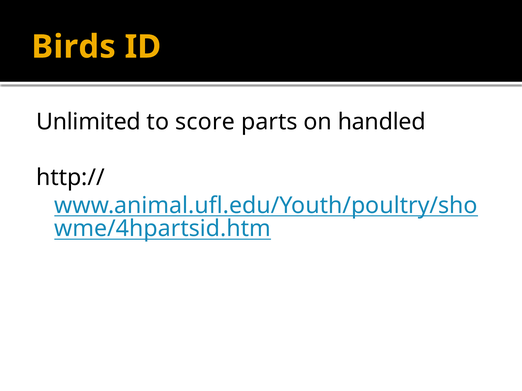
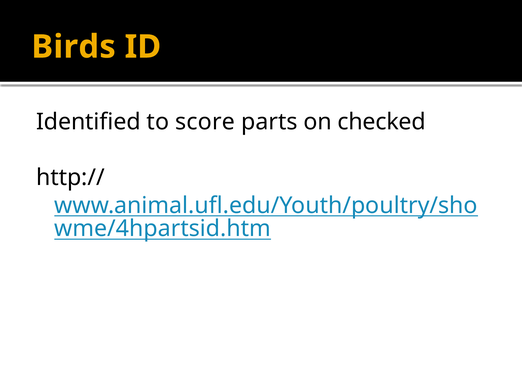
Unlimited: Unlimited -> Identified (88, 122)
handled: handled -> checked (382, 122)
